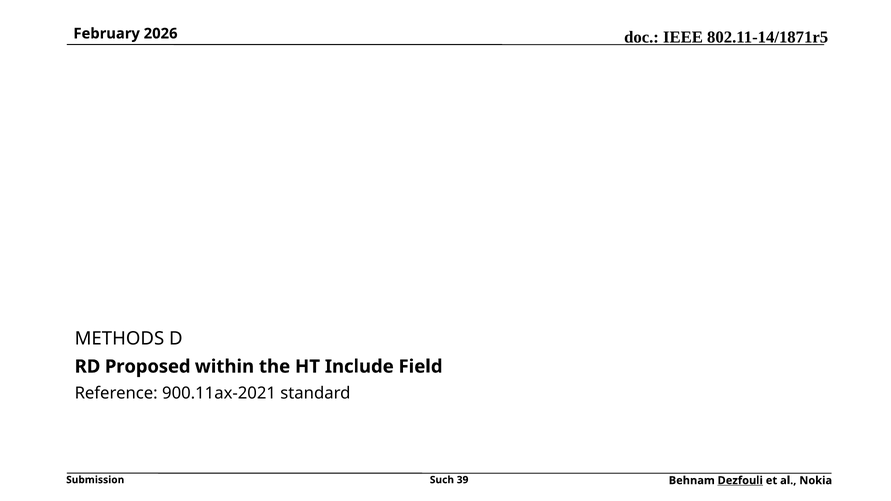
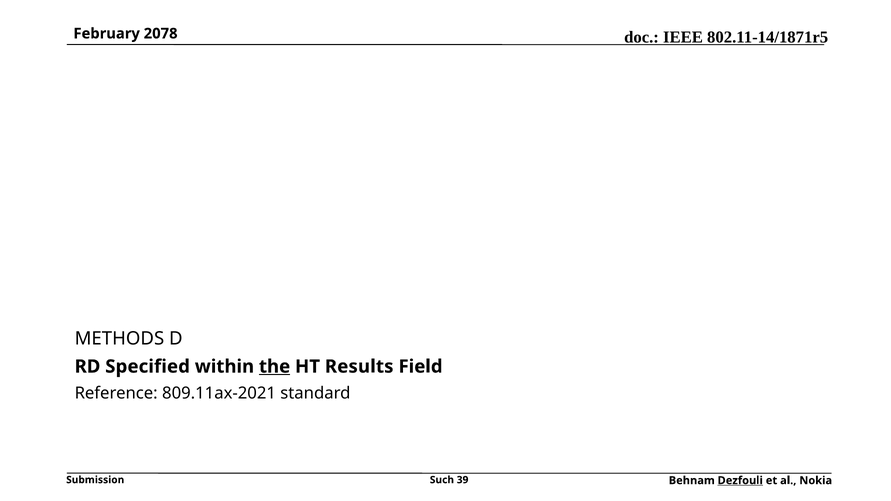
2026: 2026 -> 2078 (161, 34)
Proposed: Proposed -> Specified (148, 367)
the underline: none -> present (275, 367)
Include: Include -> Results (359, 367)
900.11ax-2021: 900.11ax-2021 -> 809.11ax-2021 (219, 393)
